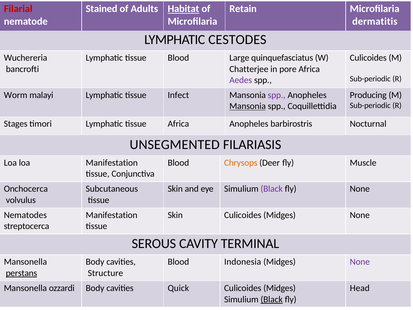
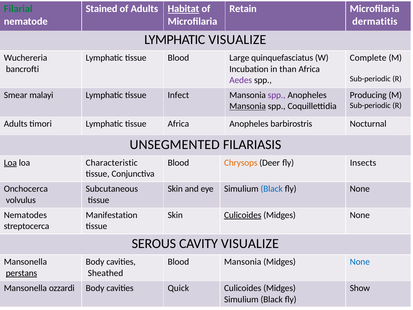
Filarial colour: red -> green (18, 9)
LYMPHATIC CESTODES: CESTODES -> VISUALIZE (237, 40)
Culicoides: Culicoides -> Complete (368, 58)
Chatterjee: Chatterjee -> Incubation (249, 69)
pore: pore -> than (288, 69)
Worm: Worm -> Smear (16, 95)
Stages: Stages -> Adults (16, 124)
Loa underline: none -> present (10, 163)
loa Manifestation: Manifestation -> Characteristic (112, 163)
Muscle: Muscle -> Insects (363, 163)
Black colour: purple -> blue (272, 189)
Culicoides underline: none -> present (243, 215)
CAVITY TERMINAL: TERMINAL -> VISUALIZE (250, 244)
Blood Indonesia: Indonesia -> Mansonia (243, 262)
None colour: purple -> blue (360, 262)
Structure: Structure -> Sheathed (105, 273)
Head: Head -> Show (360, 288)
Black underline: present -> none (272, 299)
